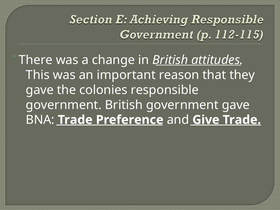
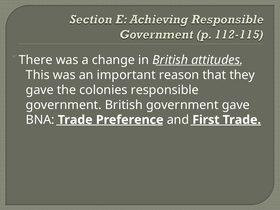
Give: Give -> First (206, 120)
